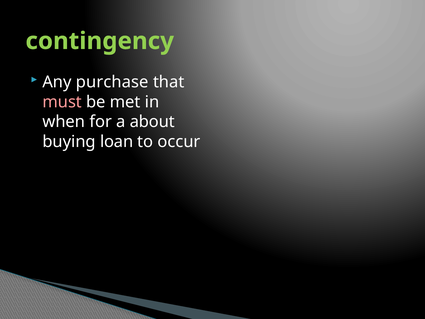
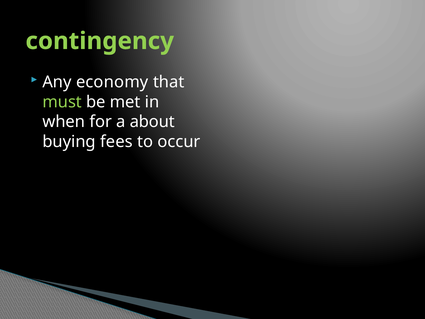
purchase: purchase -> economy (112, 82)
must colour: pink -> light green (62, 102)
loan: loan -> fees (116, 142)
